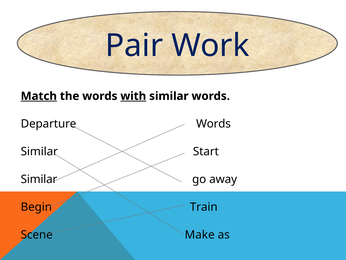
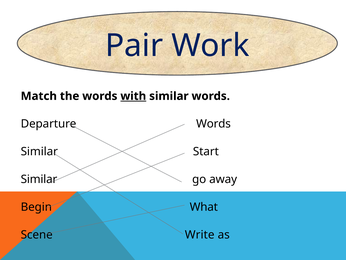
Match underline: present -> none (39, 96)
Train: Train -> What (204, 207)
Make: Make -> Write (200, 234)
